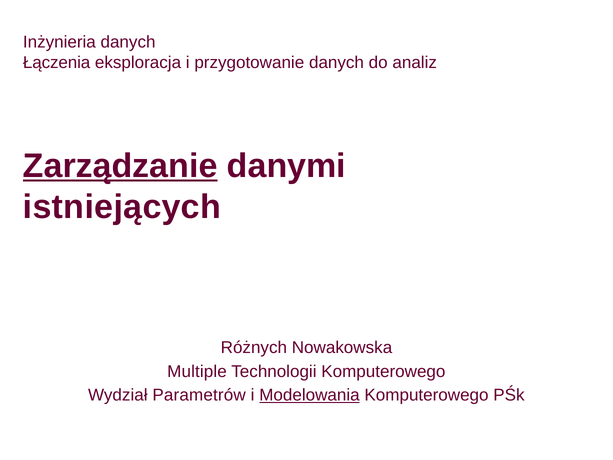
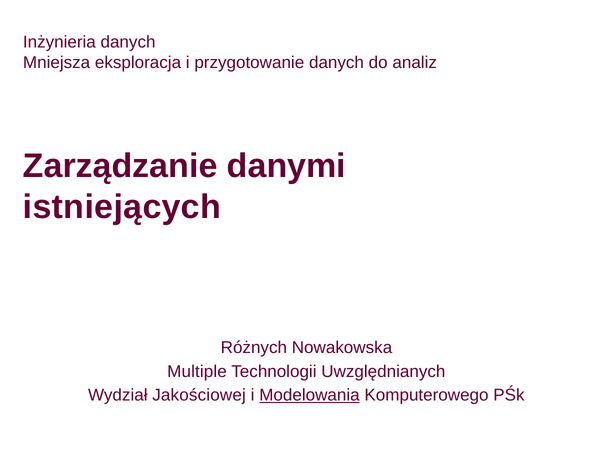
Łączenia: Łączenia -> Mniejsza (57, 63)
Zarządzanie underline: present -> none (120, 166)
Technologii Komputerowego: Komputerowego -> Uwzględnianych (383, 371)
Parametrów: Parametrów -> Jakościowej (199, 395)
